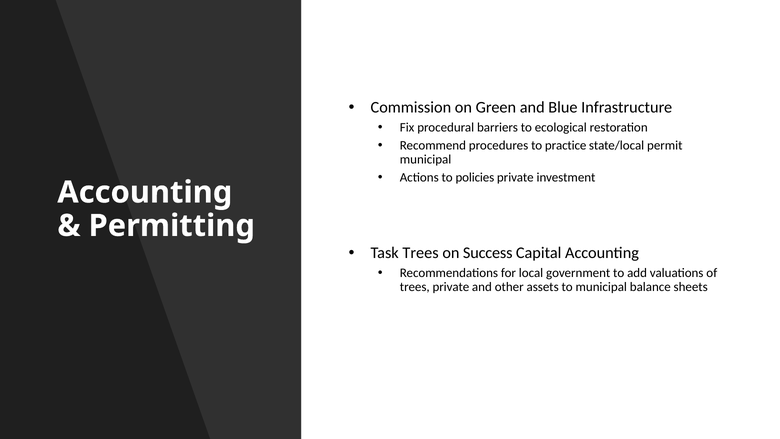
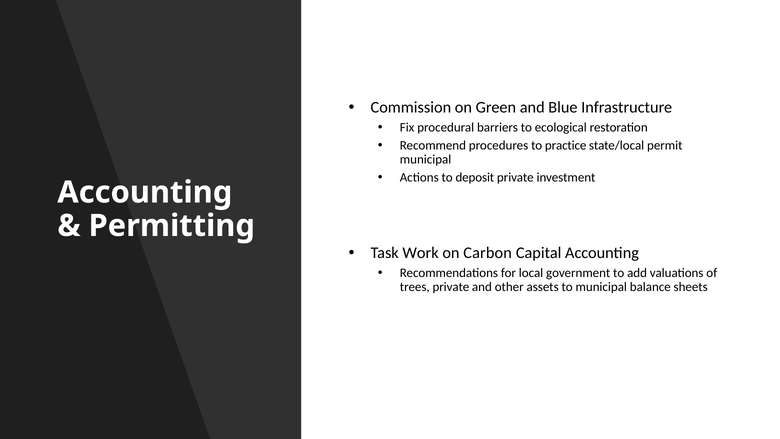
policies: policies -> deposit (475, 177)
Task Trees: Trees -> Work (421, 253)
Success: Success -> Carbon (488, 253)
